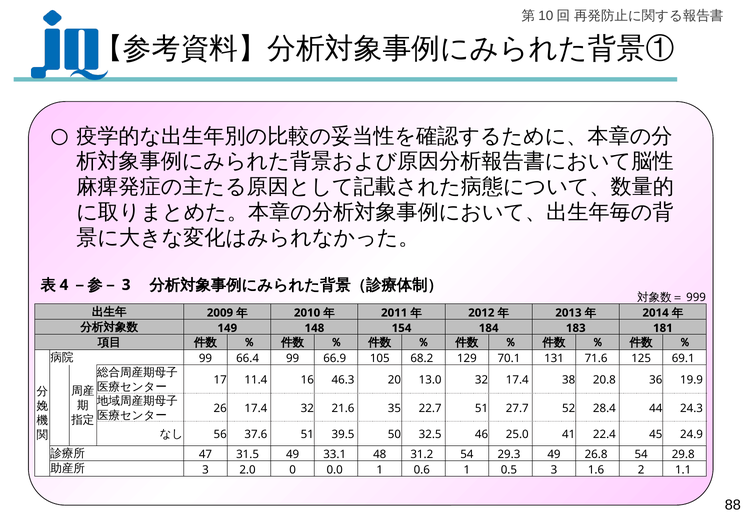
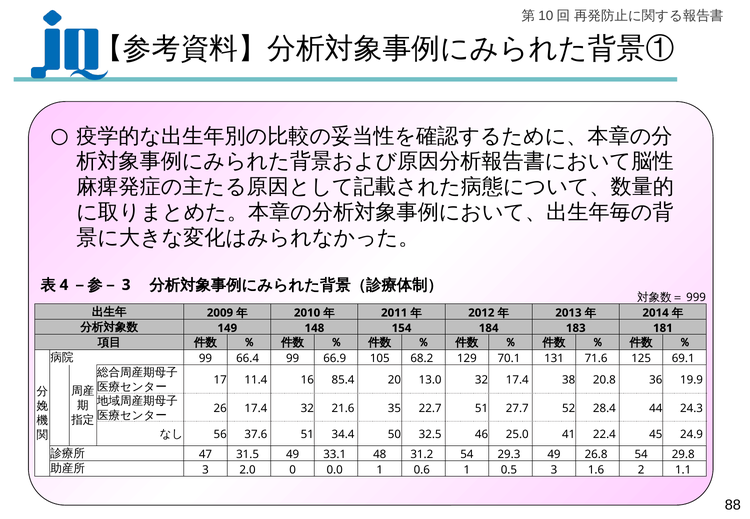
46.3: 46.3 -> 85.4 (343, 380)
39.5: 39.5 -> 34.4 (343, 435)
